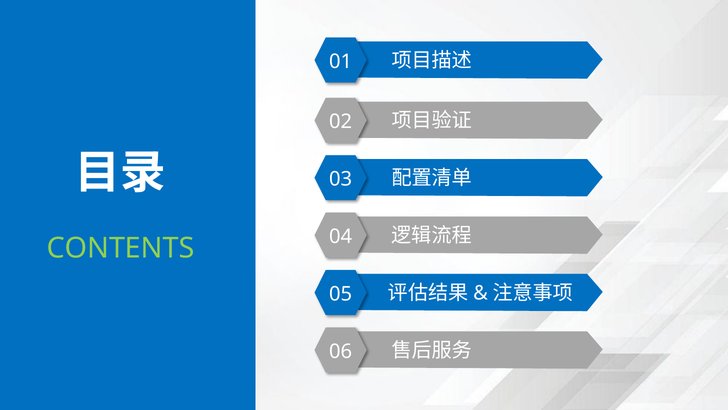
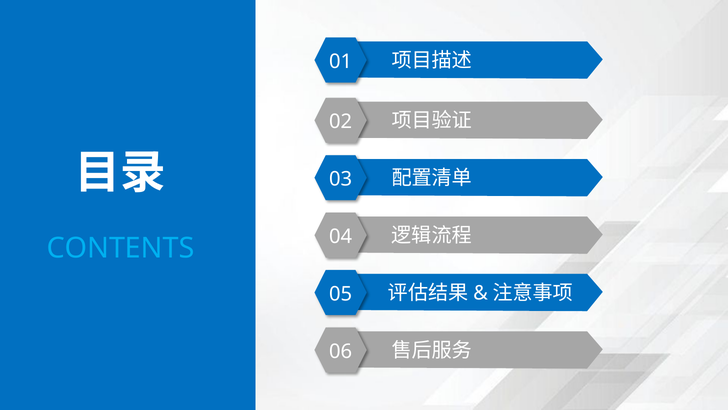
CONTENTS colour: light green -> light blue (121, 248)
